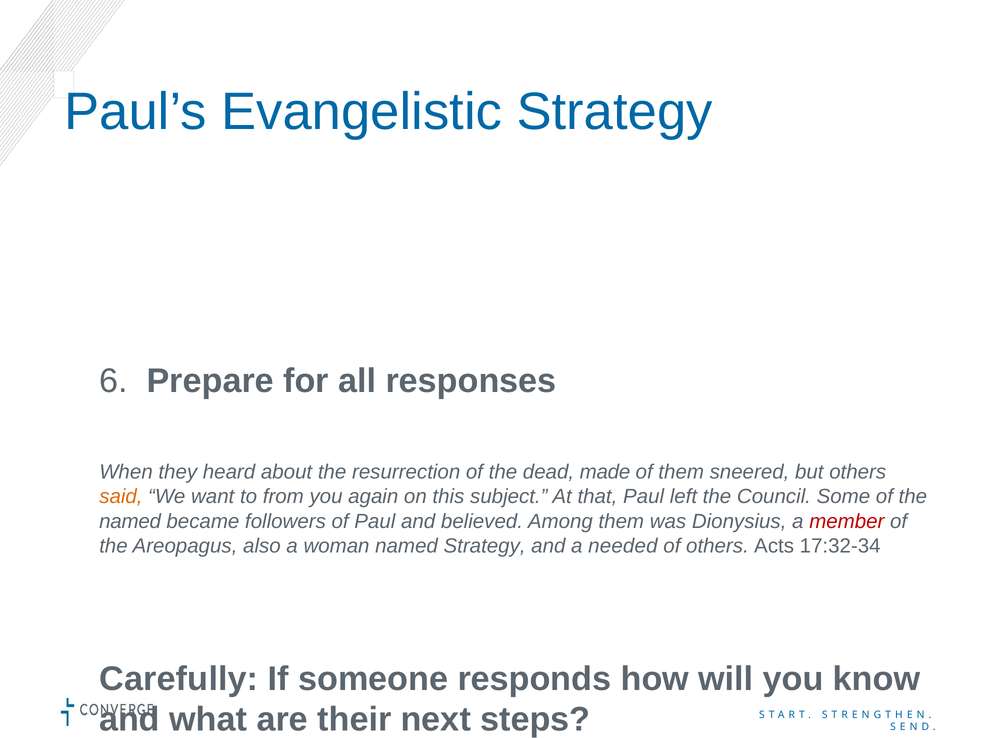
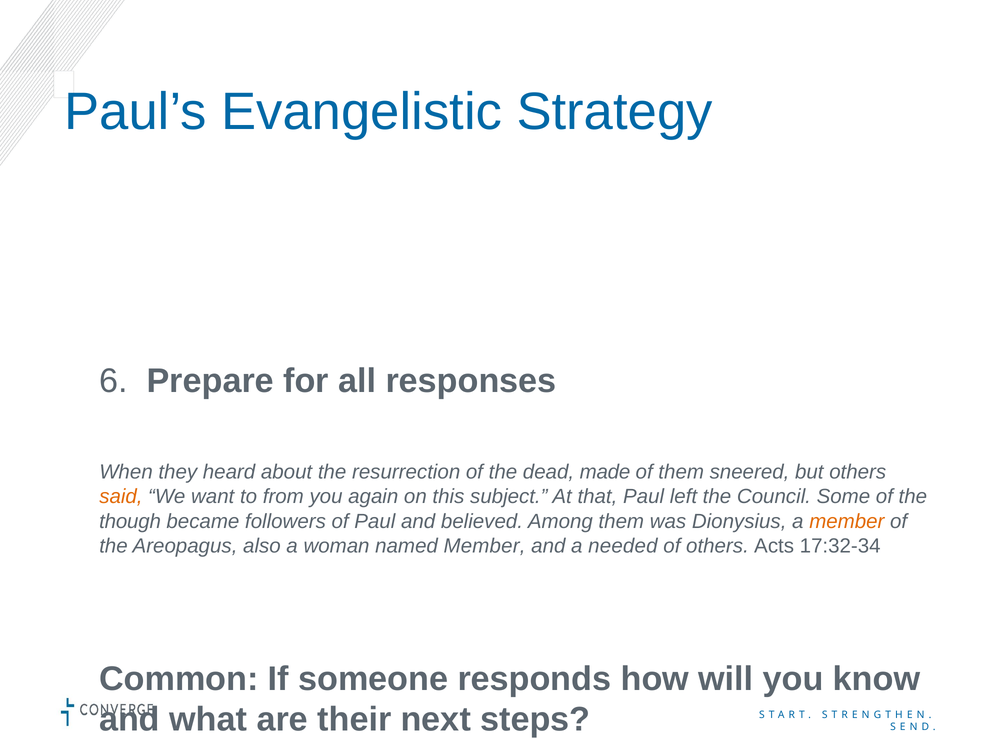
named: named -> though (130, 522)
member colour: red -> orange (847, 522)
named Strategy: Strategy -> Member (484, 546)
Carefully: Carefully -> Common (179, 679)
